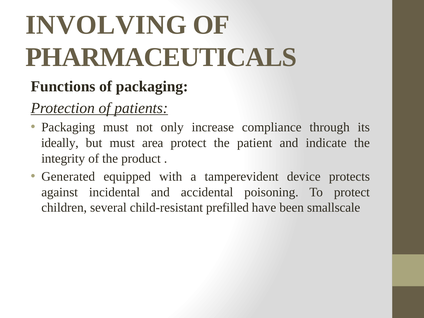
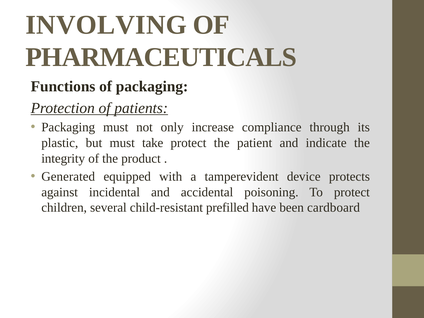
ideally: ideally -> plastic (60, 143)
area: area -> take (153, 143)
smallscale: smallscale -> cardboard (334, 208)
